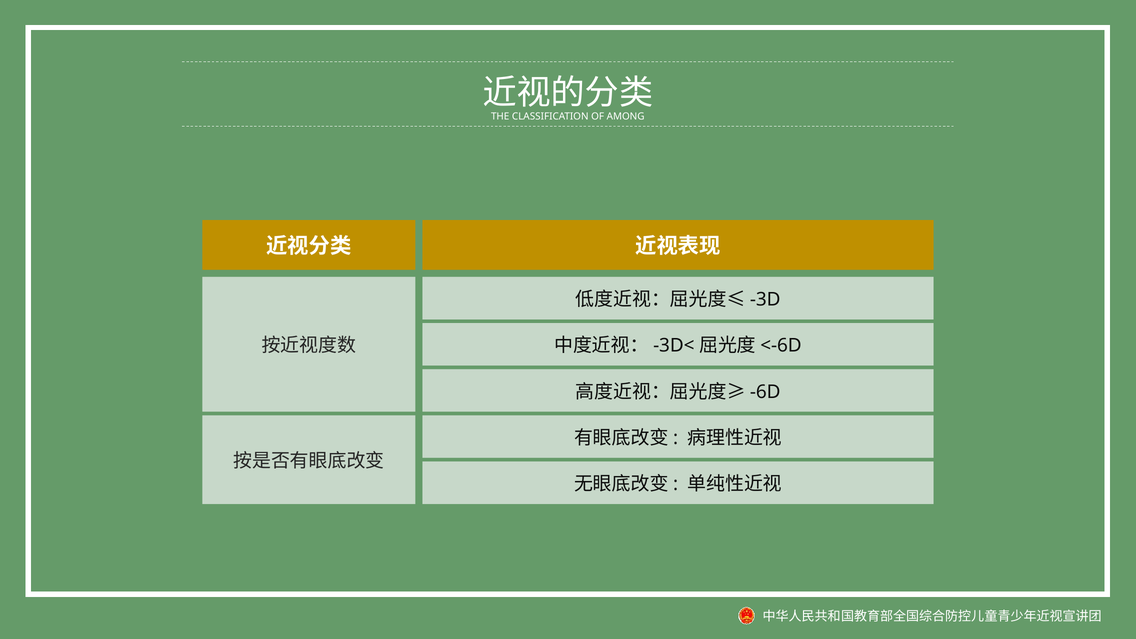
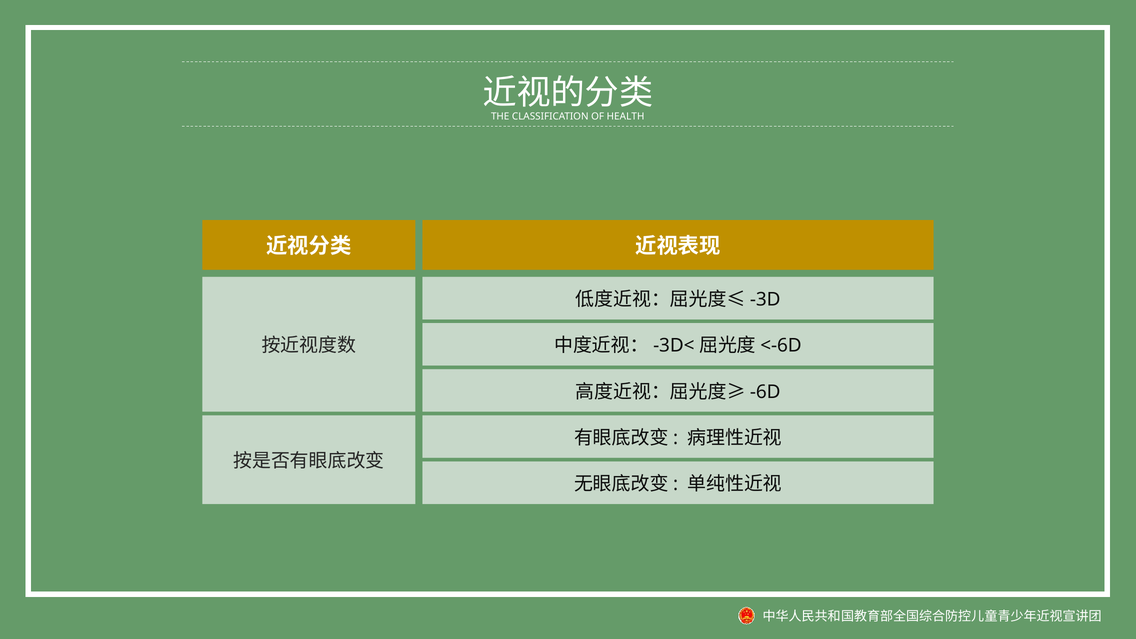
AMONG: AMONG -> HEALTH (626, 116)
